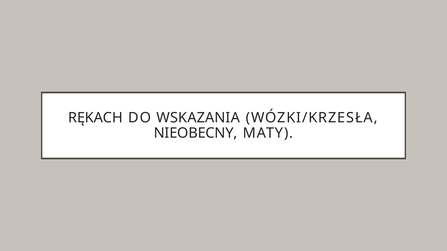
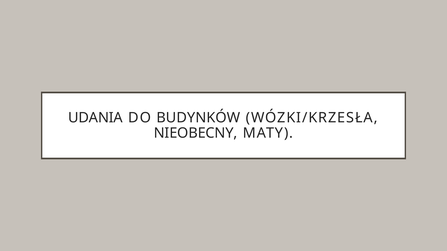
RĘKACH: RĘKACH -> UDANIA (95, 118)
WSKAZANIA: WSKAZANIA -> BUDYNKÓW (198, 118)
